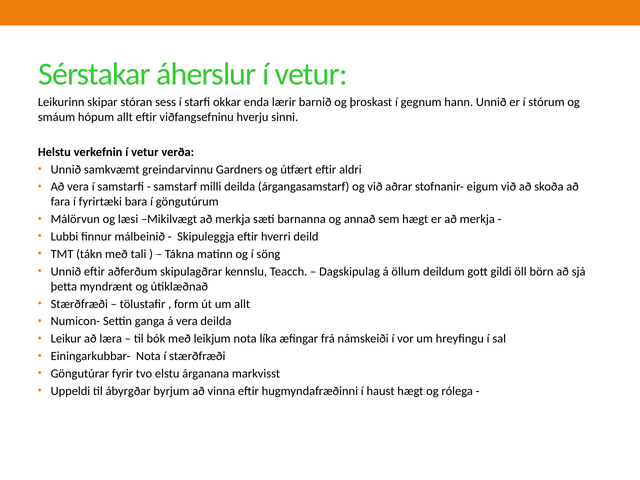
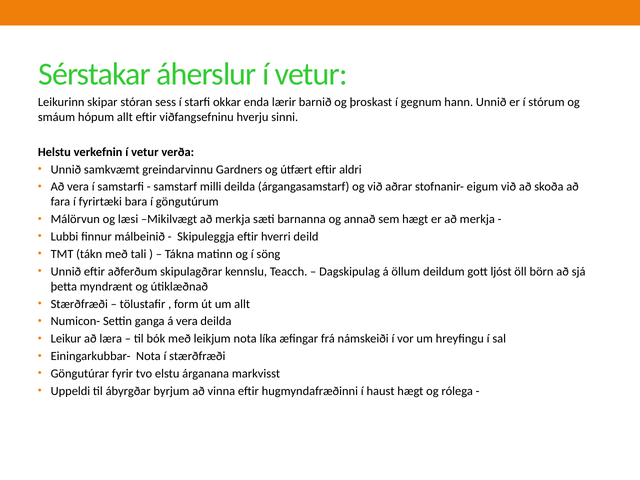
gildi: gildi -> ljóst (501, 272)
